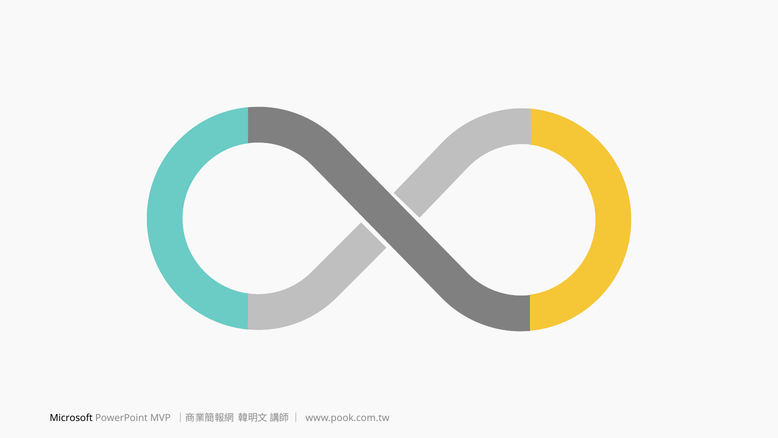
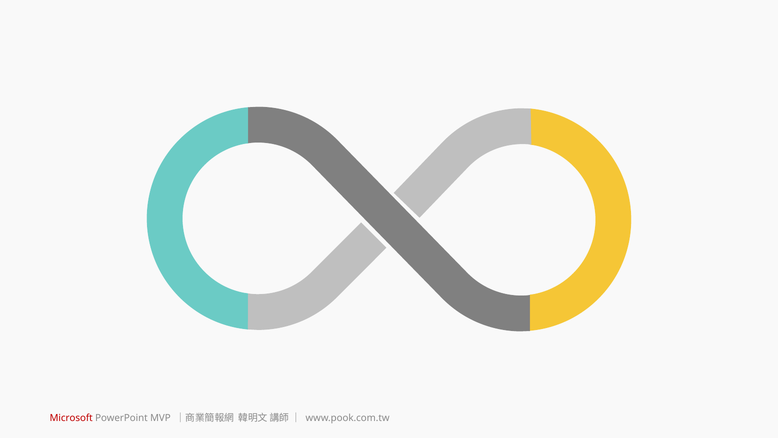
Microsoft colour: black -> red (71, 418)
